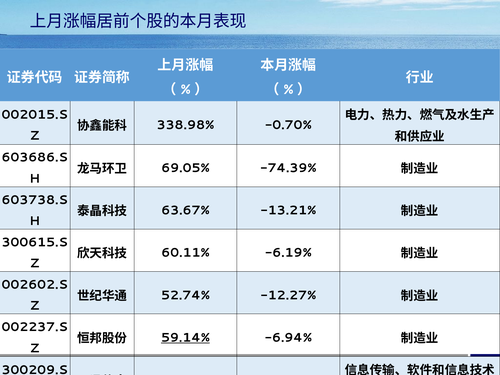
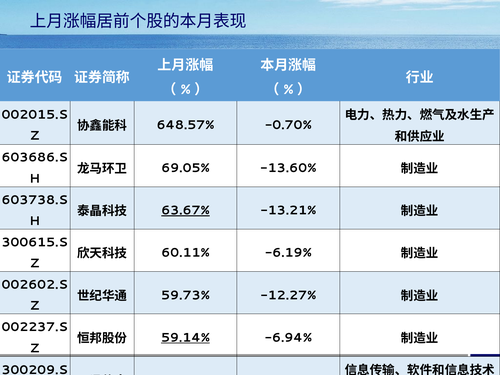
338.98%: 338.98% -> 648.57% (185, 125)
-74.39%: -74.39% -> -13.60% (288, 168)
63.67% underline: none -> present (185, 210)
52.74%: 52.74% -> 59.73% (185, 295)
